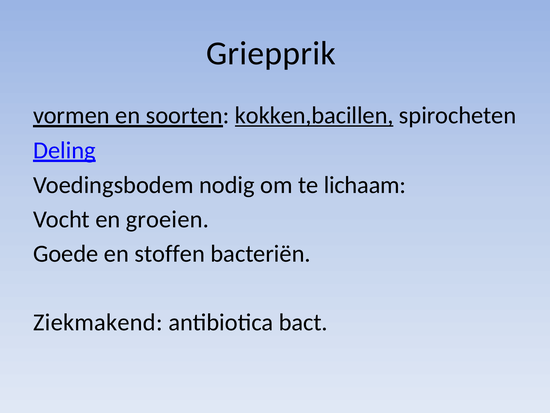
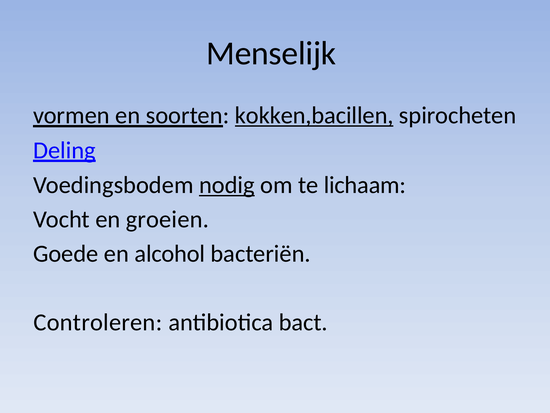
Griepprik: Griepprik -> Menselijk (271, 53)
nodig underline: none -> present (227, 185)
stoffen: stoffen -> alcohol (170, 253)
Ziekmakend: Ziekmakend -> Controleren (98, 322)
